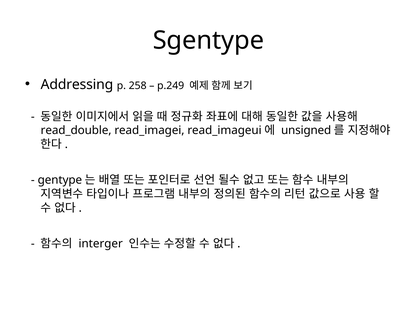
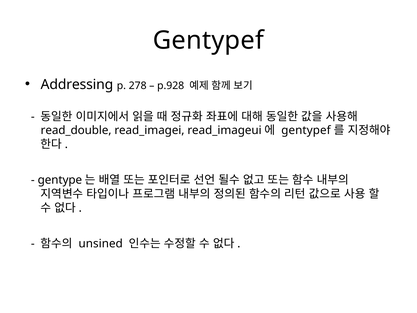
Sgentype: Sgentype -> Gentypef (208, 40)
258: 258 -> 278 (138, 86)
p.249: p.249 -> p.928 (171, 86)
unsigned: unsigned -> gentypef (306, 130)
interger: interger -> unsined (101, 244)
